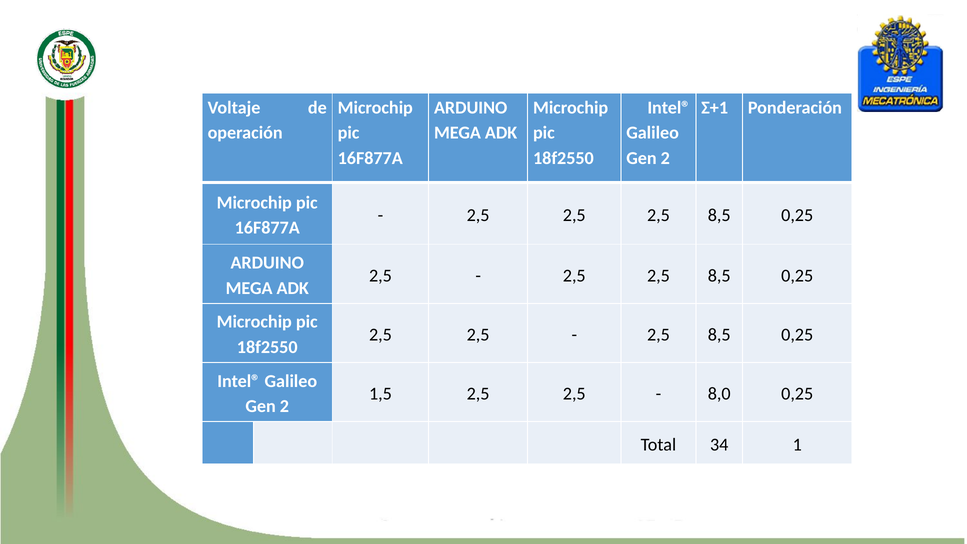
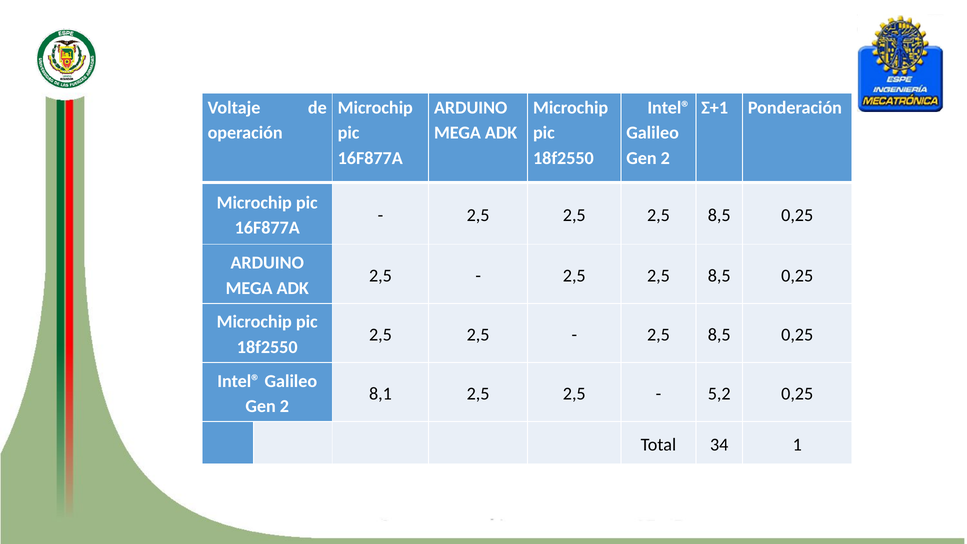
1,5: 1,5 -> 8,1 (380, 394)
8,0: 8,0 -> 5,2 (719, 394)
